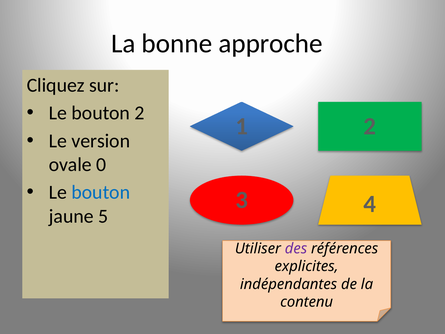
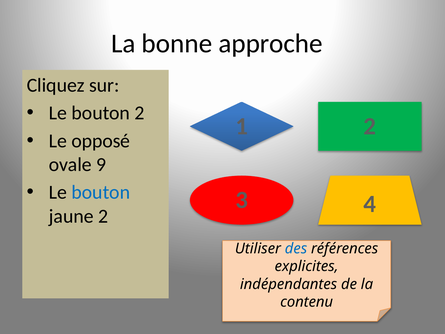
version: version -> opposé (101, 141)
0: 0 -> 9 (101, 165)
jaune 5: 5 -> 2 (103, 216)
des colour: purple -> blue (296, 248)
